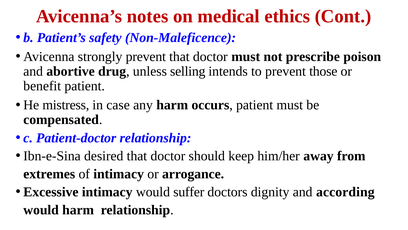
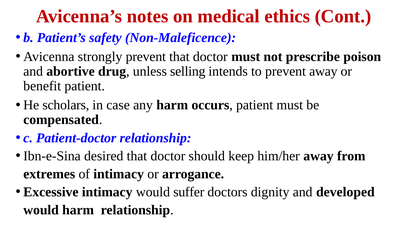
prevent those: those -> away (323, 71)
mistress: mistress -> scholars (66, 105)
according: according -> developed (345, 192)
